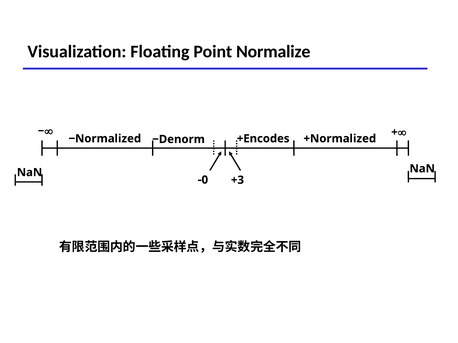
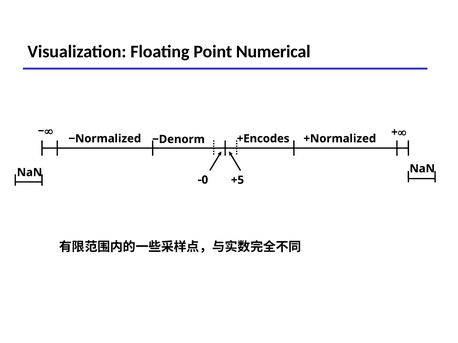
Normalize: Normalize -> Numerical (273, 52)
+3: +3 -> +5 (237, 180)
